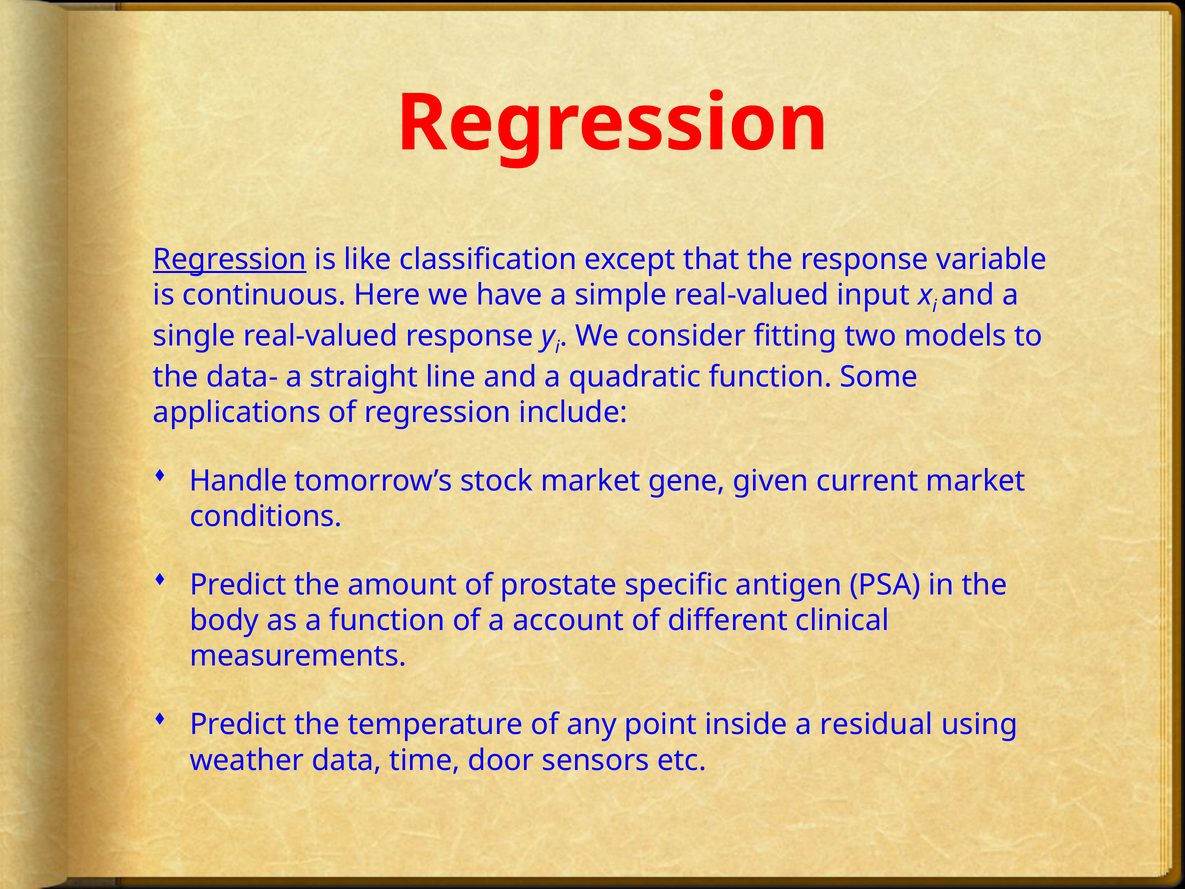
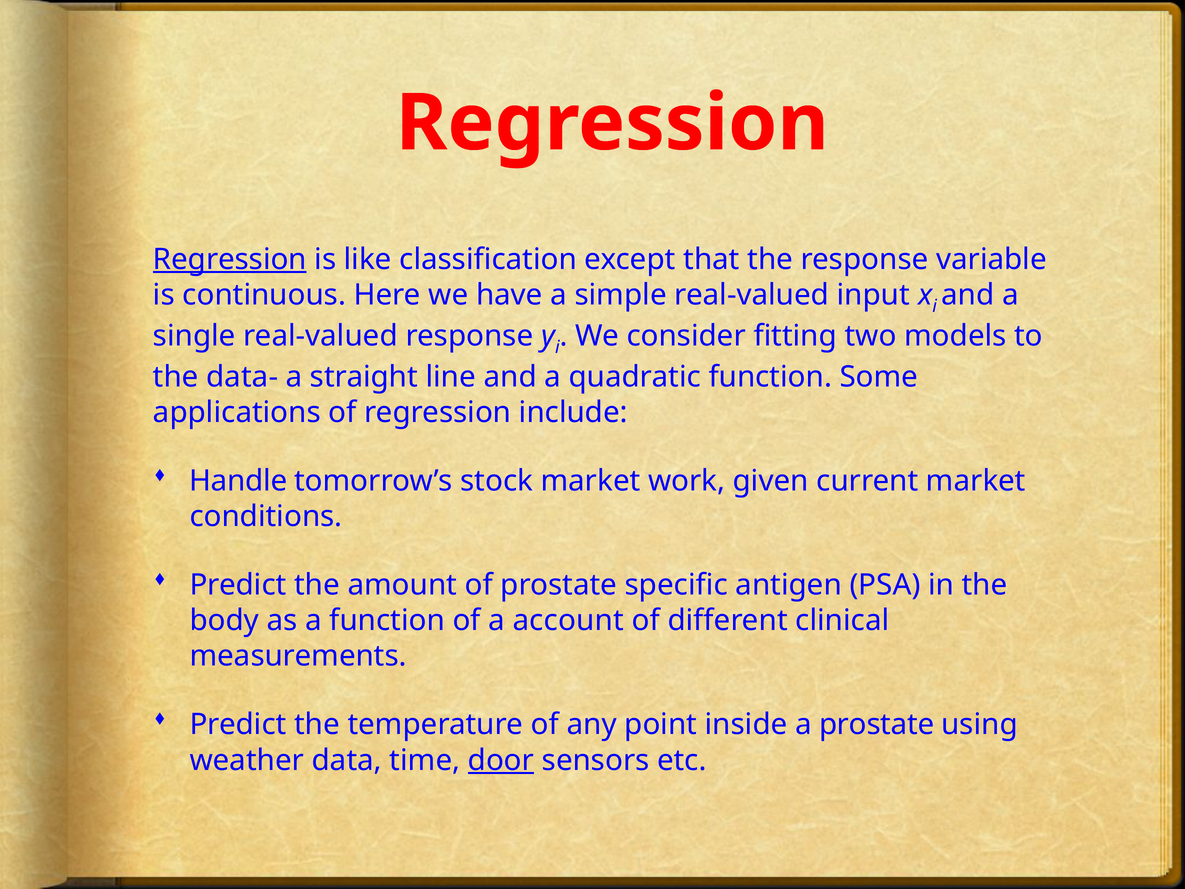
gene: gene -> work (687, 481)
a residual: residual -> prostate (877, 725)
door underline: none -> present (501, 760)
